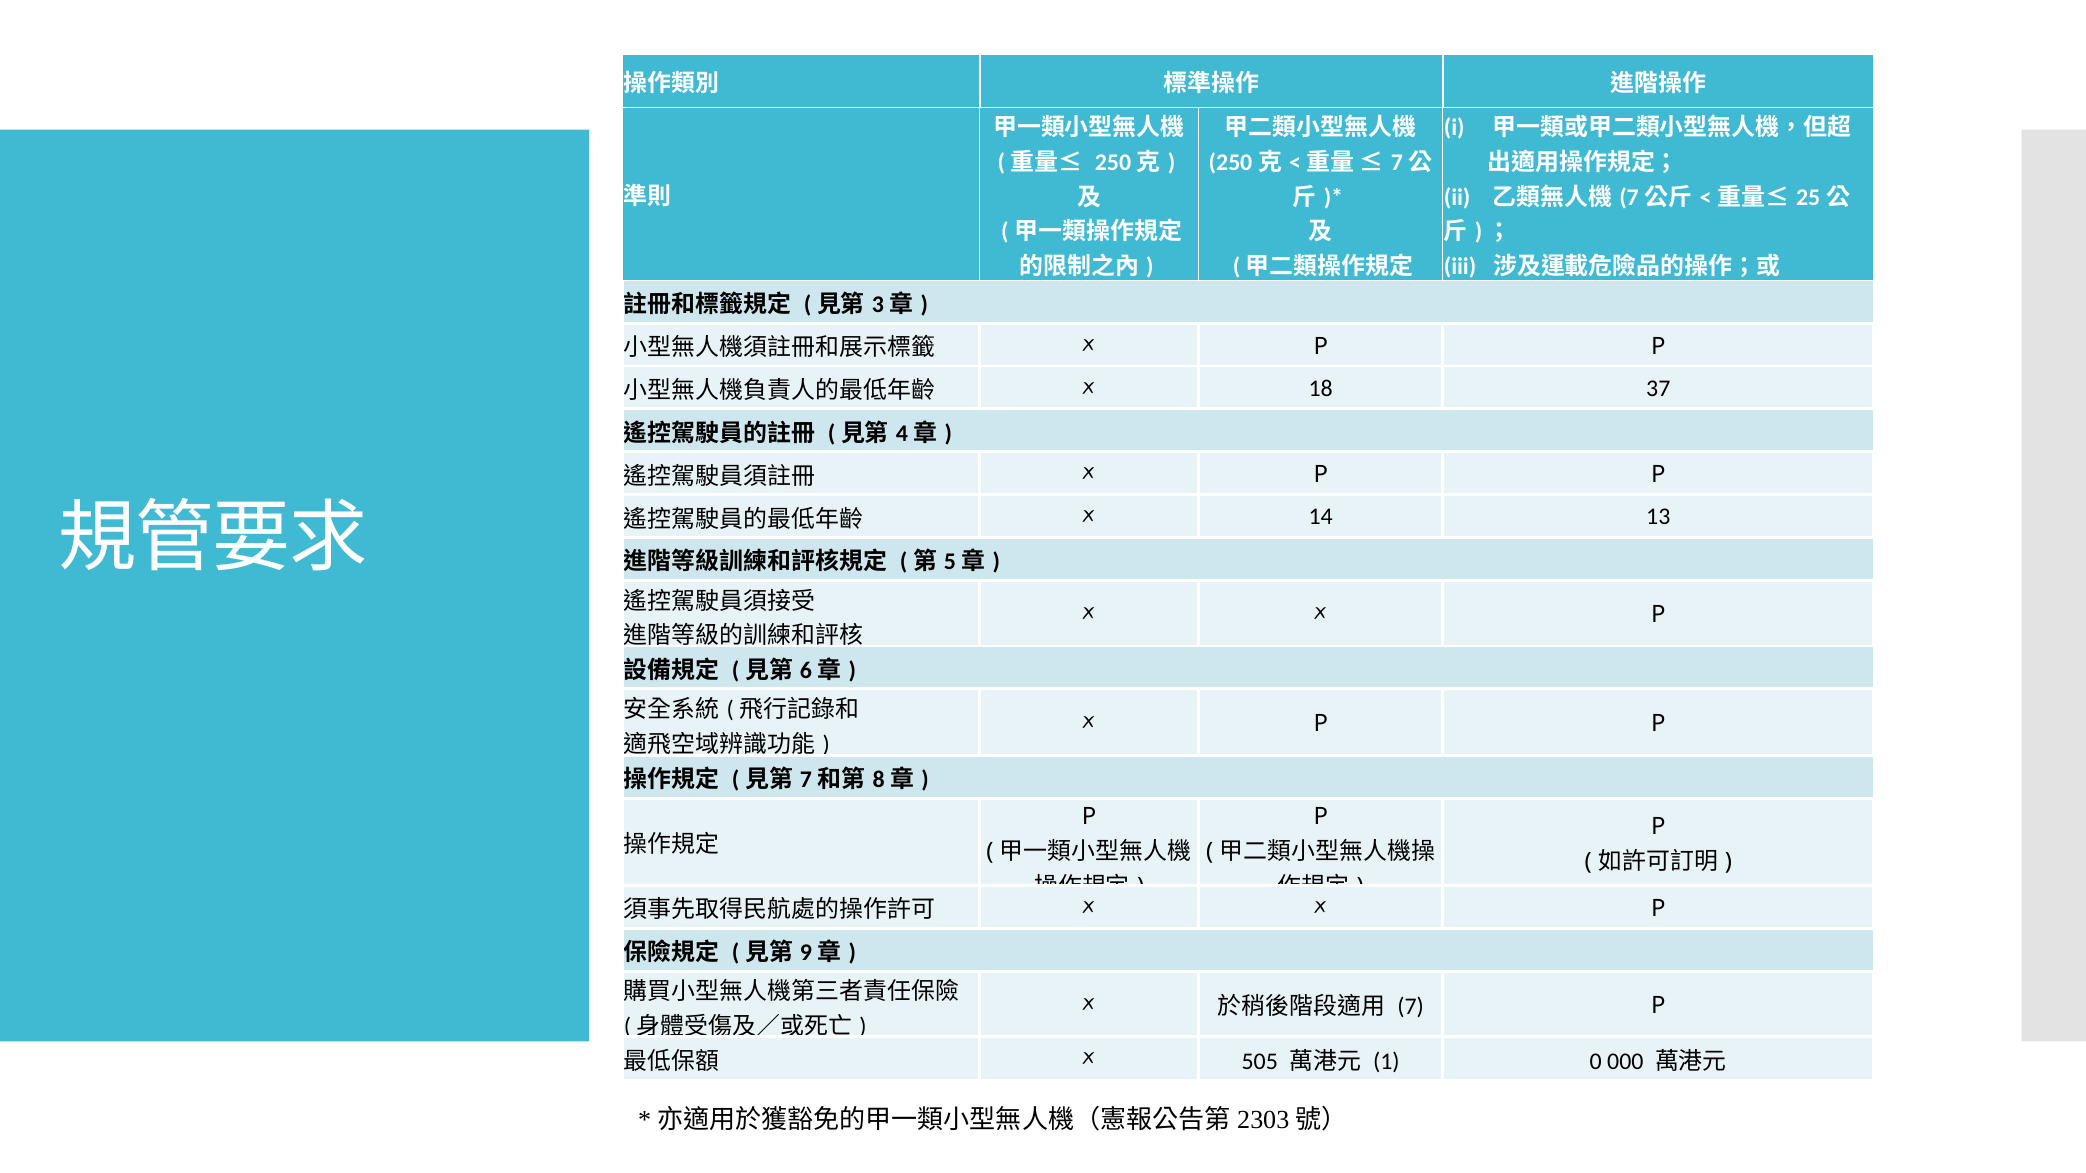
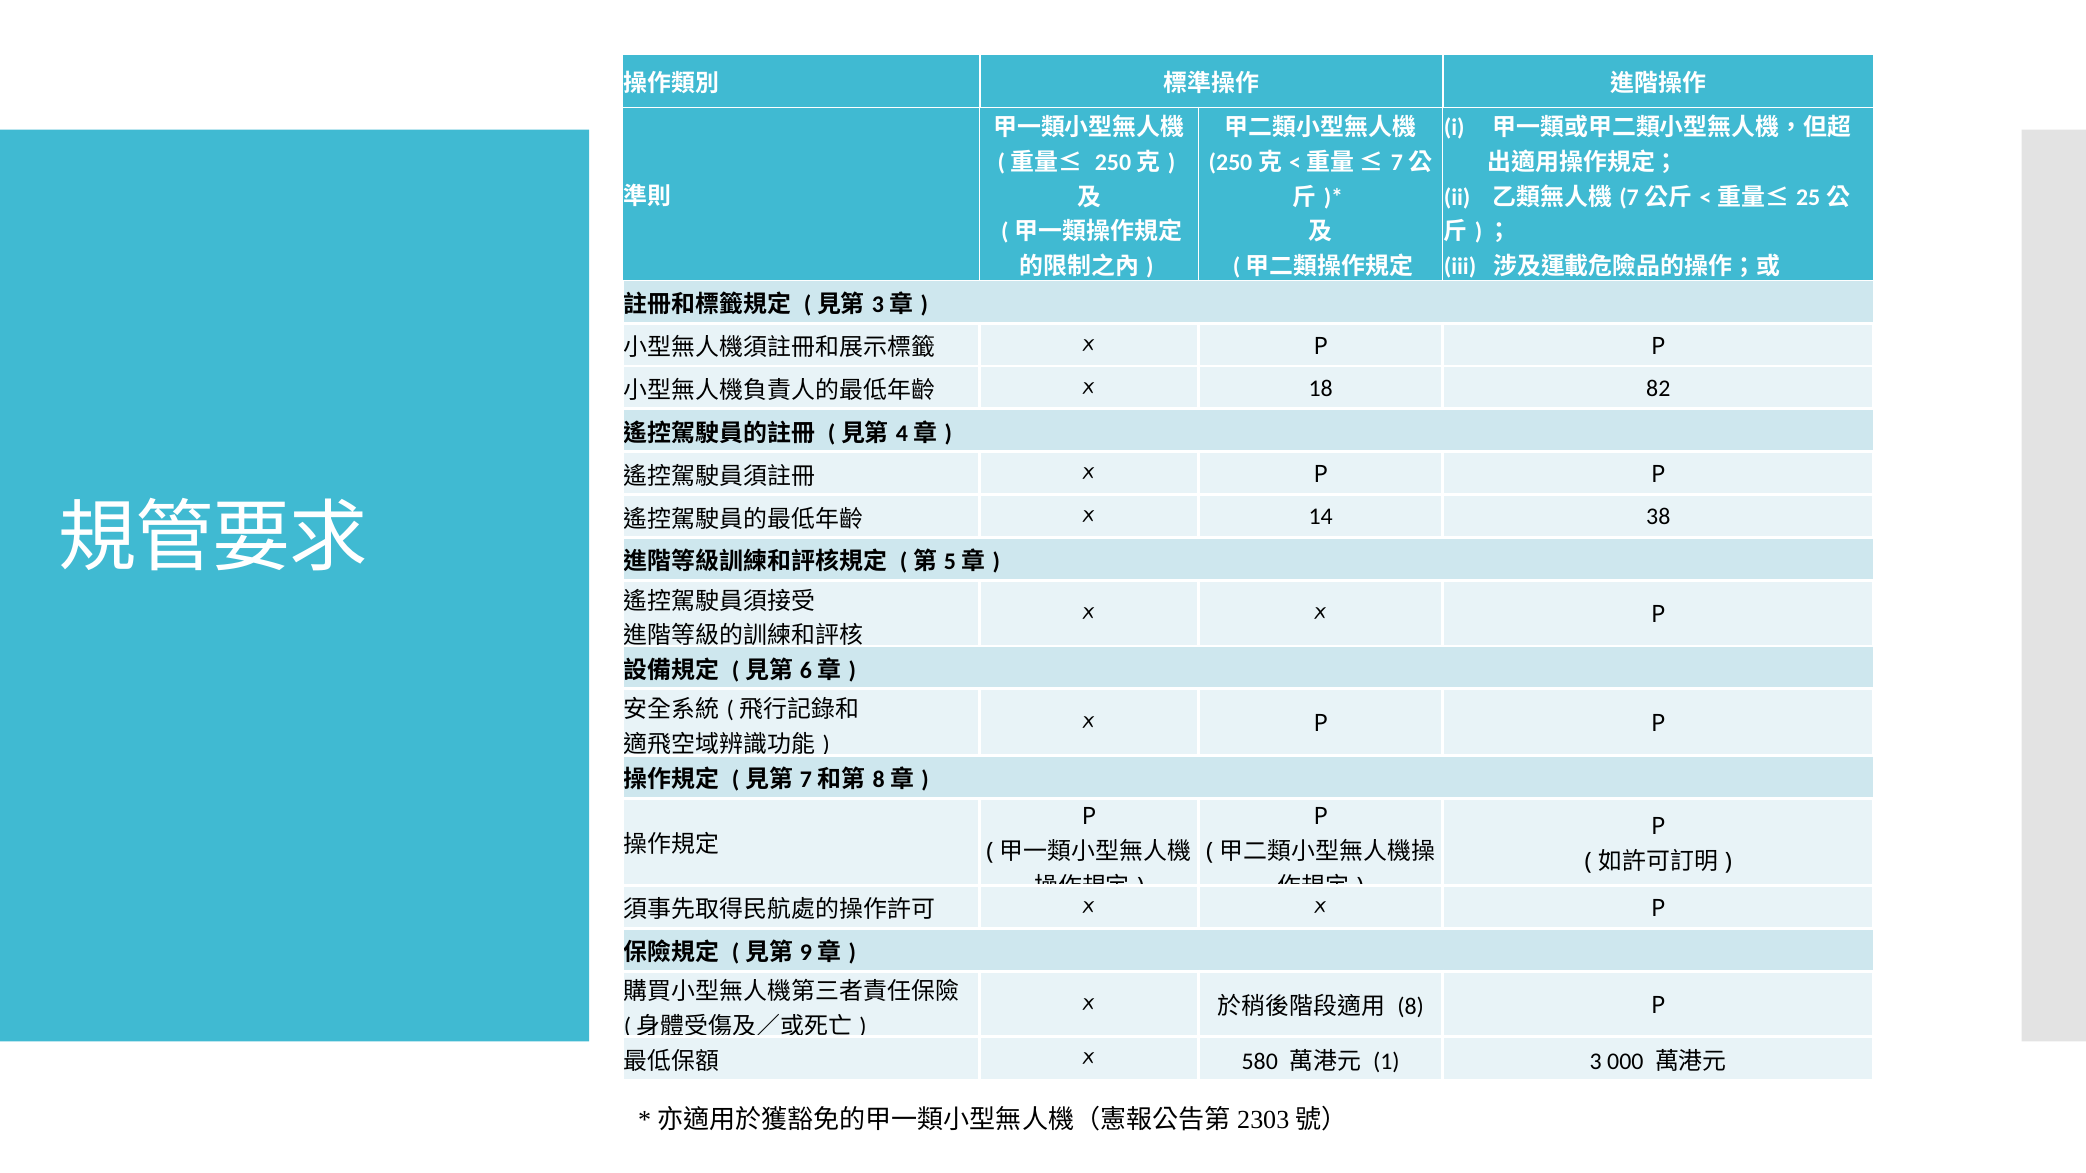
37: 37 -> 82 (1658, 388)
13: 13 -> 38 (1658, 517)
7: 7 -> 8 (1411, 1007)
505: 505 -> 580 (1260, 1062)
0: 0 -> 3 (1596, 1062)
